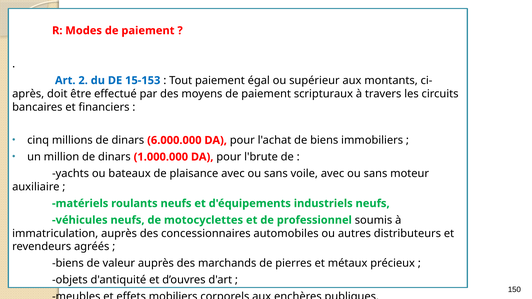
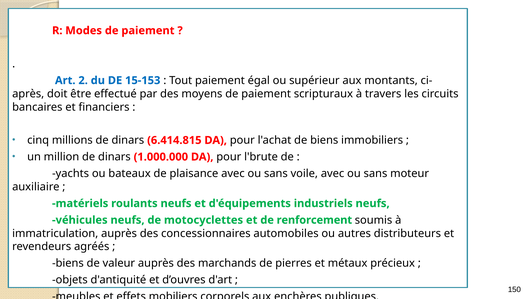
6.000.000: 6.000.000 -> 6.414.815 (174, 140)
professionnel: professionnel -> renforcement (314, 220)
